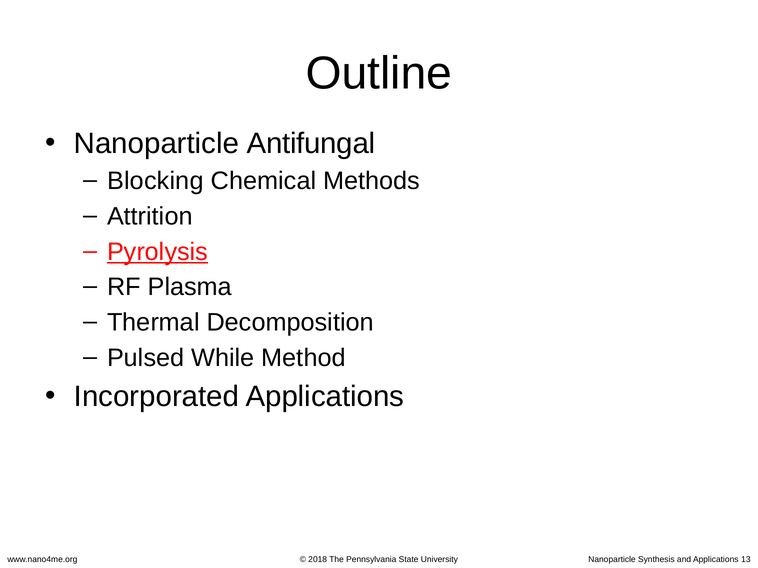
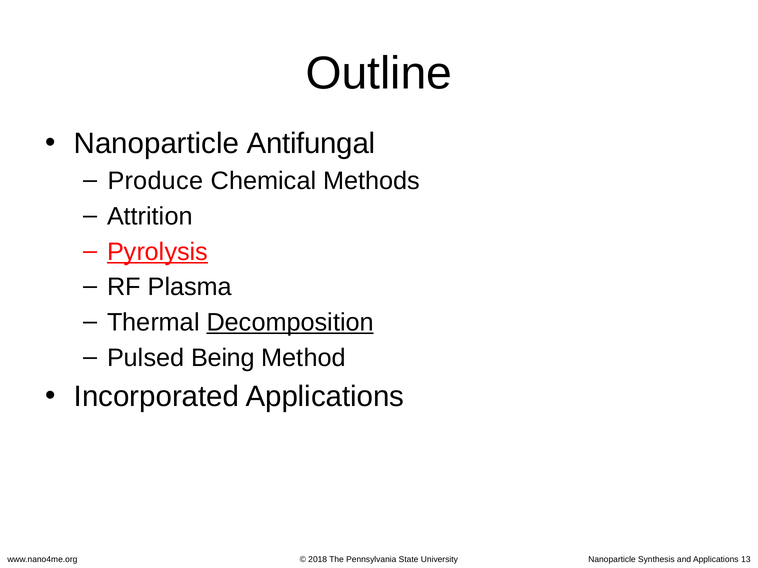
Blocking: Blocking -> Produce (155, 181)
Decomposition underline: none -> present (290, 323)
While: While -> Being (223, 358)
